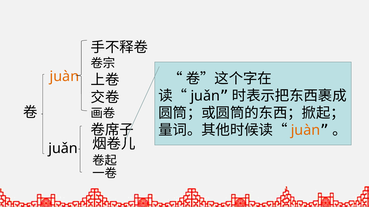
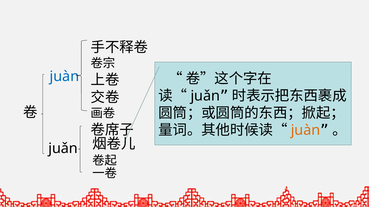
juàn colour: orange -> blue (64, 77)
